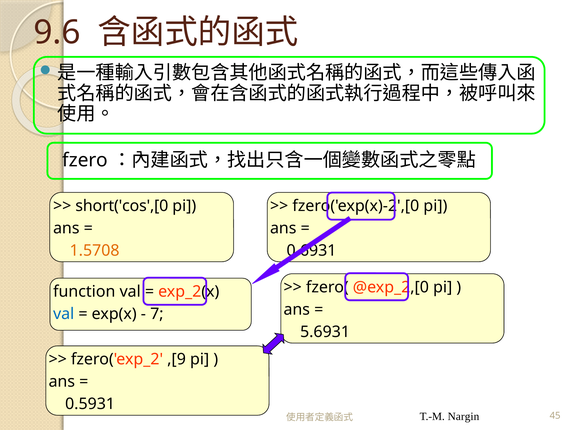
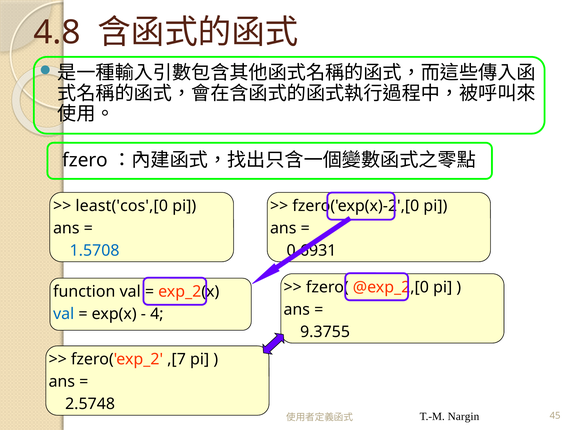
9.6: 9.6 -> 4.8 (57, 33)
short('cos',[0: short('cos',[0 -> least('cos',[0 (122, 206)
1.5708 colour: orange -> blue (95, 251)
7: 7 -> 4 (157, 314)
5.6931: 5.6931 -> 9.3755 (325, 332)
,[9: ,[9 -> ,[7 (177, 360)
0.5931: 0.5931 -> 2.5748 (90, 404)
